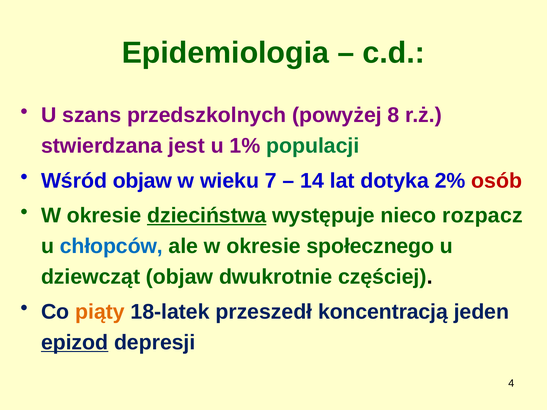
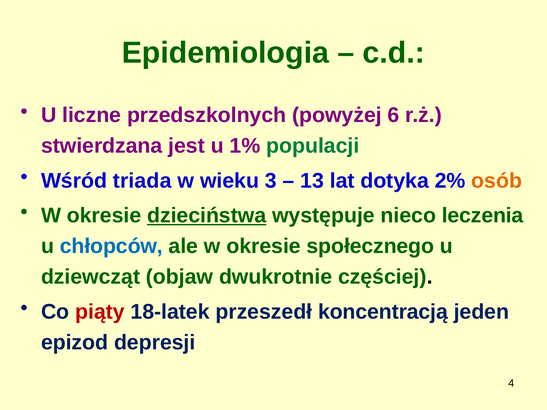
szans: szans -> liczne (92, 115)
8: 8 -> 6 (393, 115)
Wśród objaw: objaw -> triada (142, 181)
7: 7 -> 3 (271, 181)
14: 14 -> 13 (312, 181)
osób colour: red -> orange (497, 181)
rozpacz: rozpacz -> leczenia (483, 216)
piąty colour: orange -> red (100, 312)
epizod underline: present -> none (75, 343)
